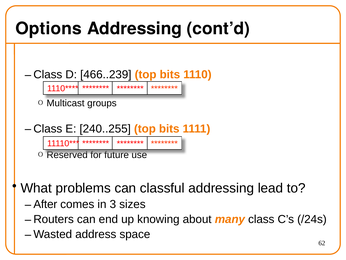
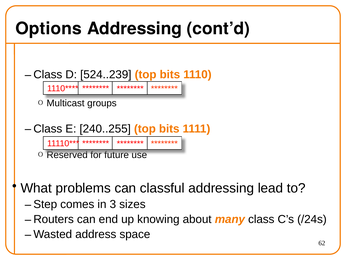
466..239: 466..239 -> 524..239 (106, 75)
After: After -> Step (45, 204)
